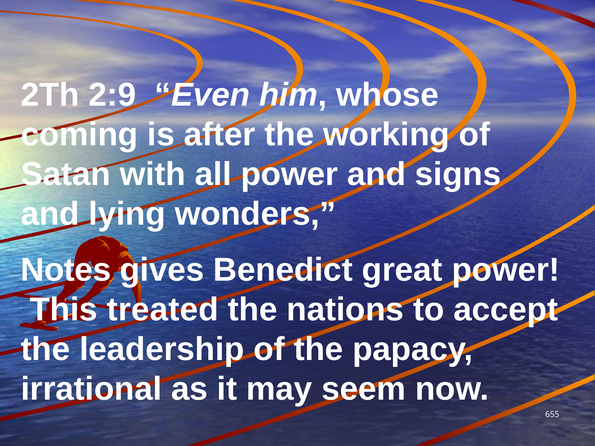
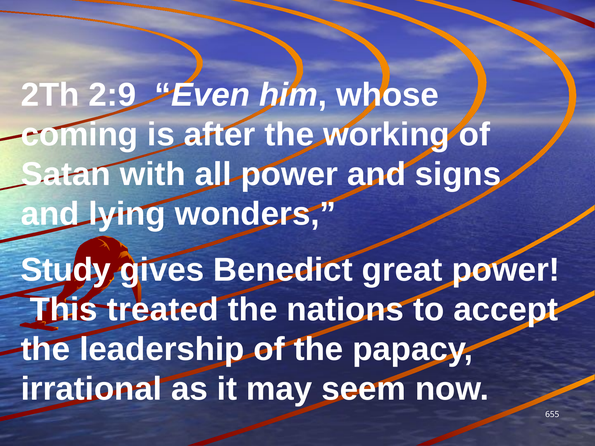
Notes: Notes -> Study (66, 270)
